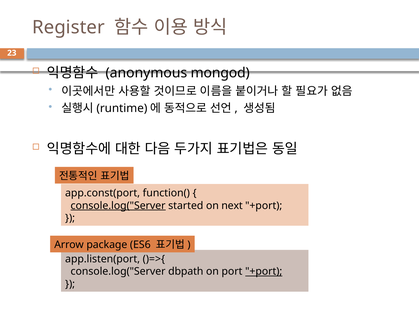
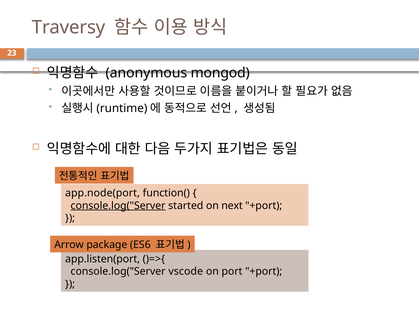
Register: Register -> Traversy (69, 27)
app.const(port: app.const(port -> app.node(port (103, 193)
dbpath: dbpath -> vscode (186, 272)
+port underline: present -> none (264, 272)
